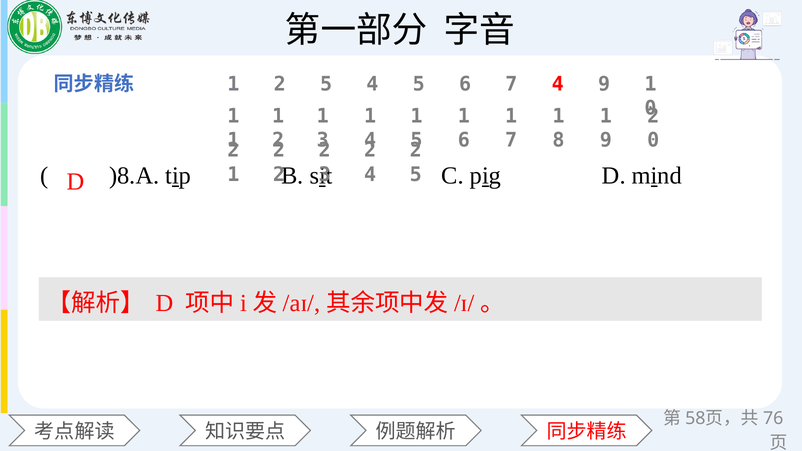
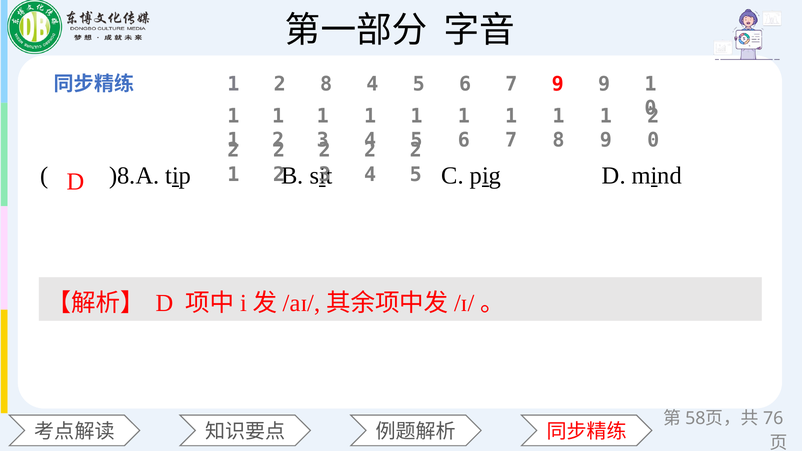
1 2 5: 5 -> 8 (326, 84)
7 4: 4 -> 9 (558, 84)
